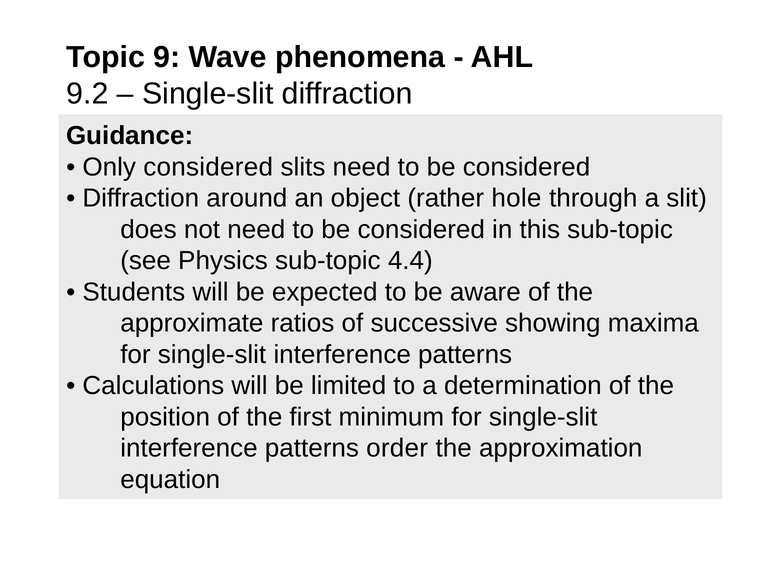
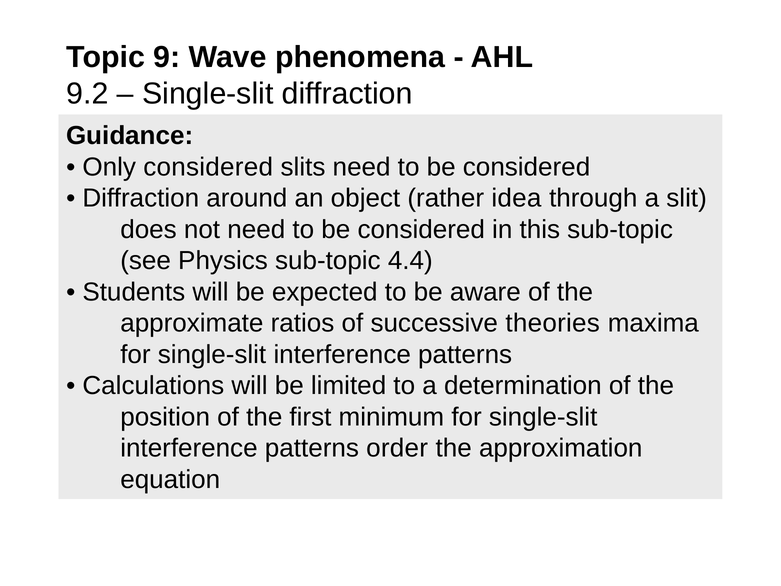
hole: hole -> idea (516, 198)
showing: showing -> theories (553, 323)
